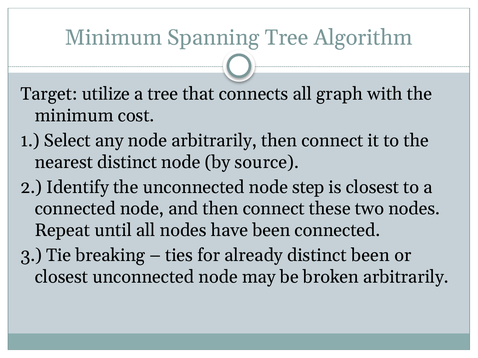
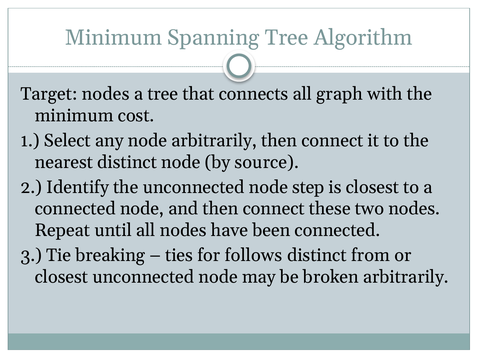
Target utilize: utilize -> nodes (106, 94)
already: already -> follows (254, 256)
distinct been: been -> from (371, 256)
